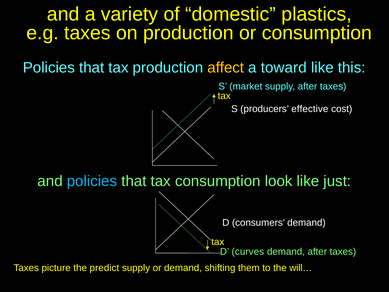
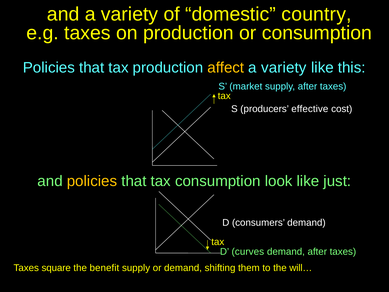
plastics: plastics -> country (317, 14)
toward: toward -> variety (284, 68)
policies colour: light blue -> yellow (92, 181)
picture: picture -> square (56, 268)
predict: predict -> benefit (104, 268)
